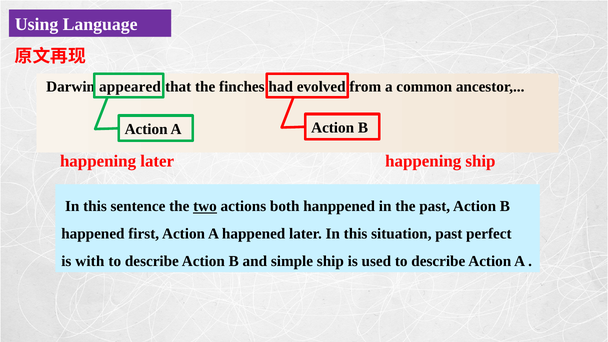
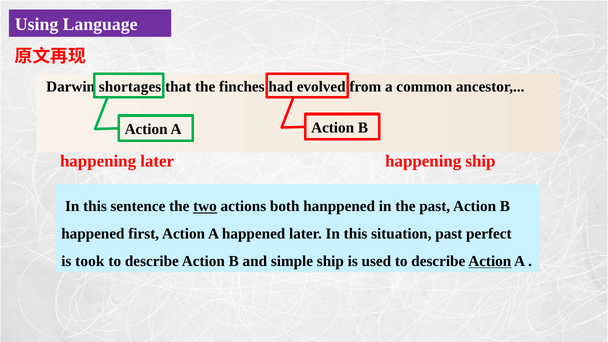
appeared: appeared -> shortages (130, 87)
with: with -> took (90, 261)
Action underline: none -> present (490, 261)
